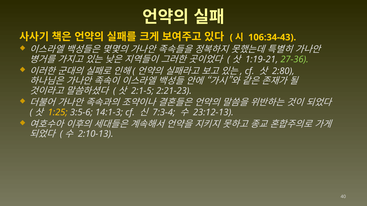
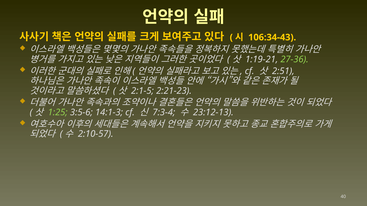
2:80: 2:80 -> 2:51 (283, 71)
1:25 colour: yellow -> light green (58, 113)
2:10-13: 2:10-13 -> 2:10-57 (96, 134)
